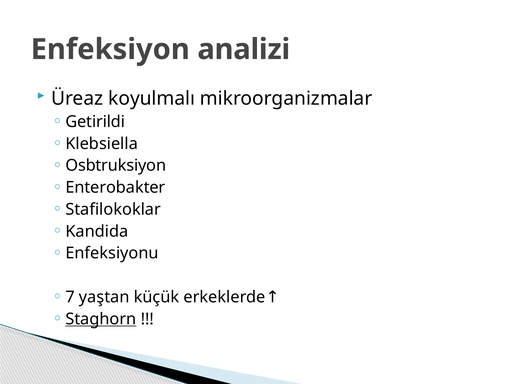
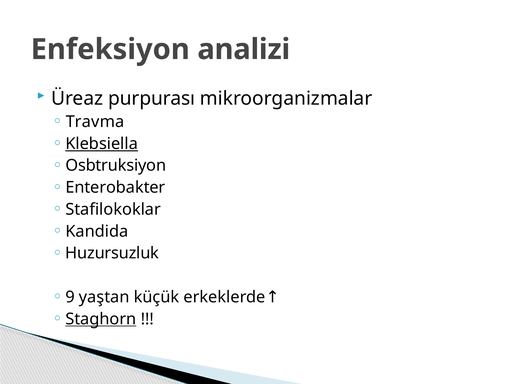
koyulmalı: koyulmalı -> purpurası (152, 98)
Getirildi: Getirildi -> Travma (95, 122)
Klebsiella underline: none -> present (102, 144)
Enfeksiyonu: Enfeksiyonu -> Huzursuzluk (112, 253)
7: 7 -> 9 (70, 297)
